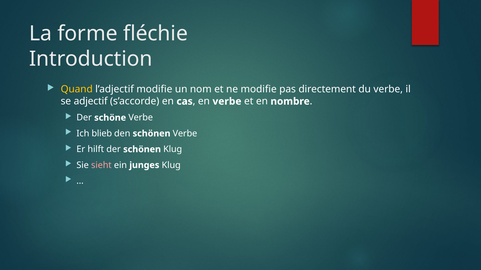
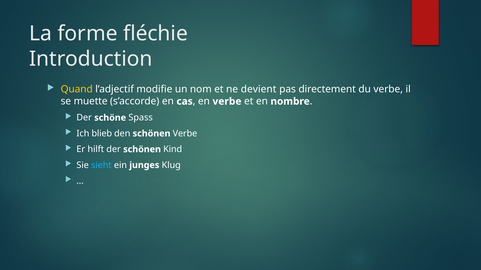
ne modifie: modifie -> devient (259, 90)
adjectif: adjectif -> muette (91, 102)
schöne Verbe: Verbe -> Spass (141, 118)
schönen Klug: Klug -> Kind (173, 150)
sieht colour: pink -> light blue (101, 165)
